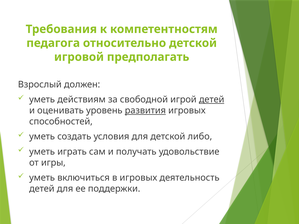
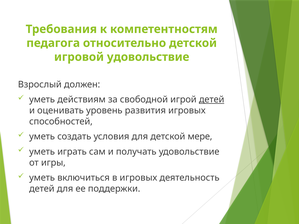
игровой предполагать: предполагать -> удовольствие (148, 57)
развития underline: present -> none (145, 111)
либо: либо -> мере (200, 137)
